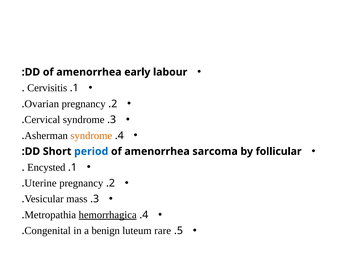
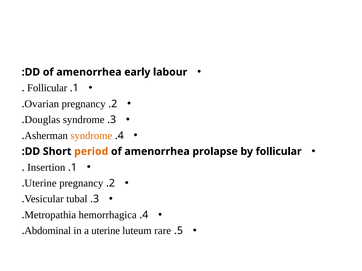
Cervisitis: Cervisitis -> Follicular (47, 88)
Cervical: Cervical -> Douglas (42, 120)
period colour: blue -> orange (91, 152)
sarcoma: sarcoma -> prolapse (215, 152)
Encysted: Encysted -> Insertion (46, 168)
mass: mass -> tubal (77, 199)
hemorrhagica underline: present -> none (108, 215)
Congenital: Congenital -> Abdominal (48, 231)
a benign: benign -> uterine (106, 231)
